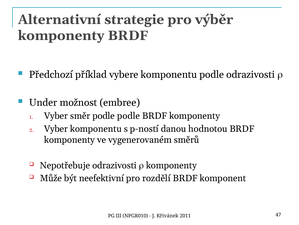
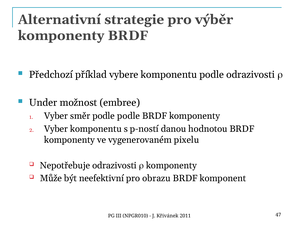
směrů: směrů -> pixelu (187, 139)
rozdělí: rozdělí -> obrazu (156, 178)
